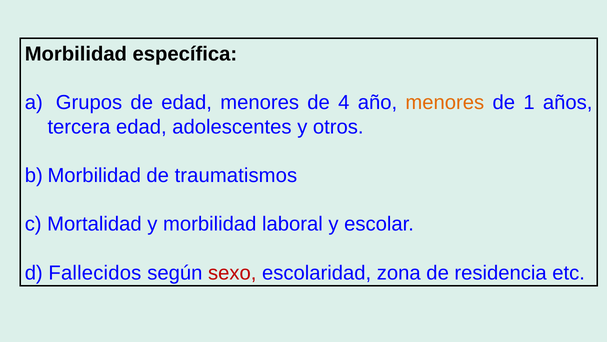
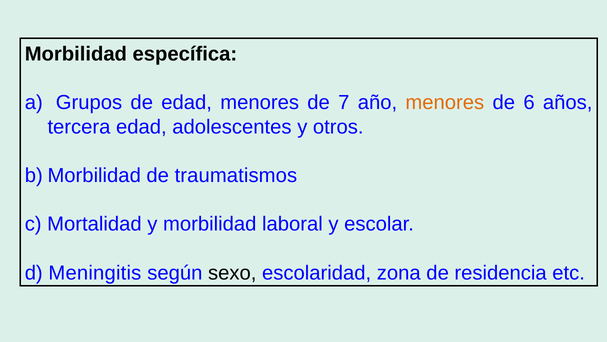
4: 4 -> 7 (344, 102)
1: 1 -> 6 (529, 102)
Fallecidos: Fallecidos -> Meningitis (95, 272)
sexo colour: red -> black (232, 272)
